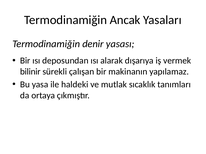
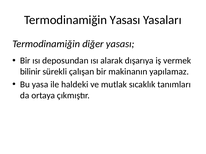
Termodinamiğin Ancak: Ancak -> Yasası (125, 20)
denir: denir -> diğer (93, 44)
